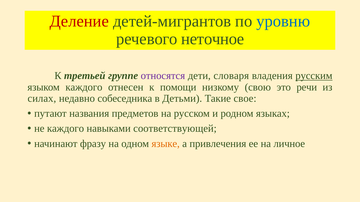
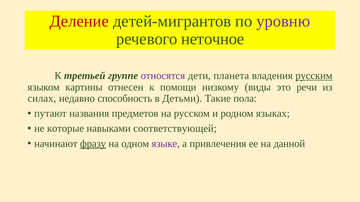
уровню colour: blue -> purple (283, 21)
словаря: словаря -> планета (231, 76)
языком каждого: каждого -> картины (84, 87)
свою: свою -> виды (258, 87)
собеседника: собеседника -> способность (125, 99)
свое: свое -> пола (245, 99)
не каждого: каждого -> которые (66, 129)
фразу underline: none -> present (93, 144)
языке colour: orange -> purple (166, 144)
личное: личное -> данной (289, 144)
